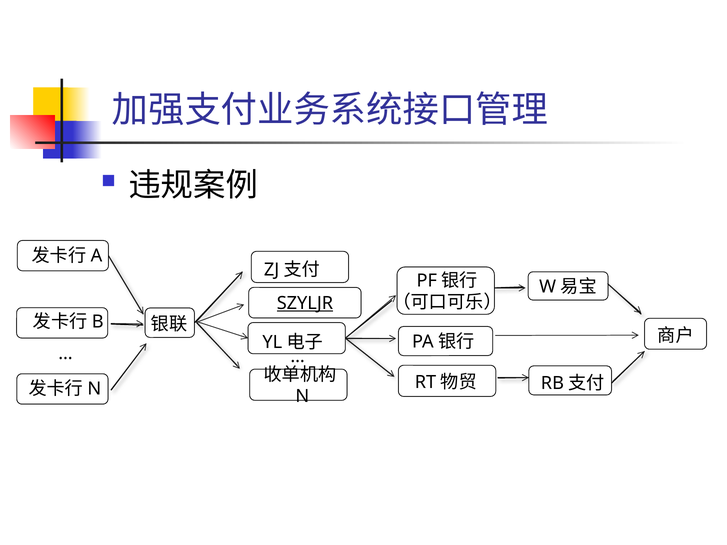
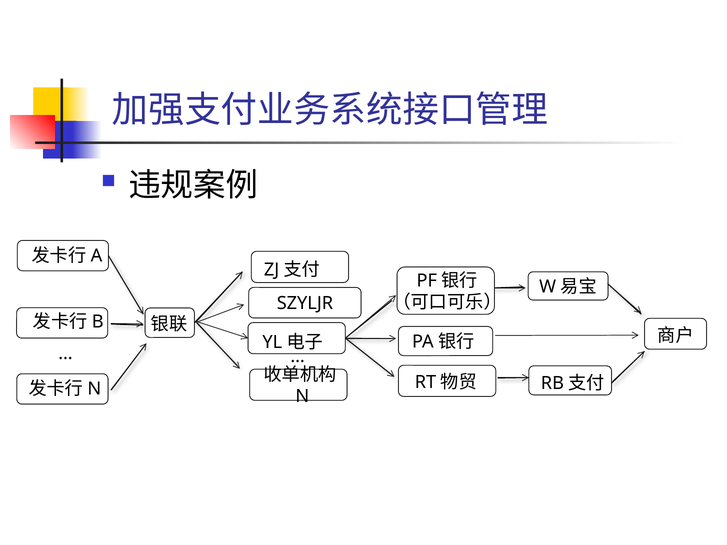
SZYLJR underline: present -> none (305, 303)
